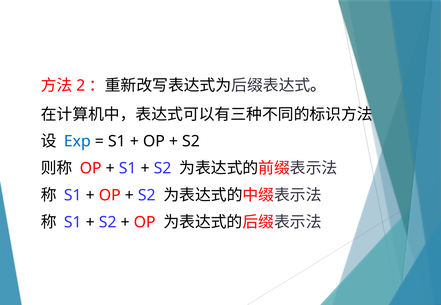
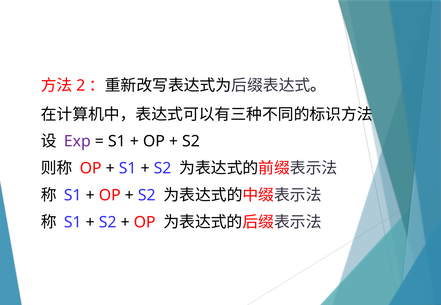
Exp colour: blue -> purple (77, 142)
